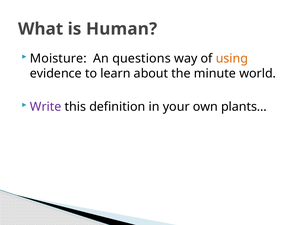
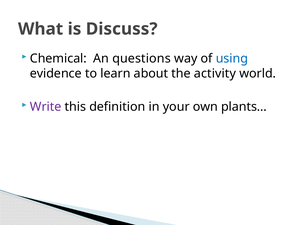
Human: Human -> Discuss (122, 29)
Moisture: Moisture -> Chemical (58, 58)
using colour: orange -> blue (232, 58)
minute: minute -> activity (215, 73)
